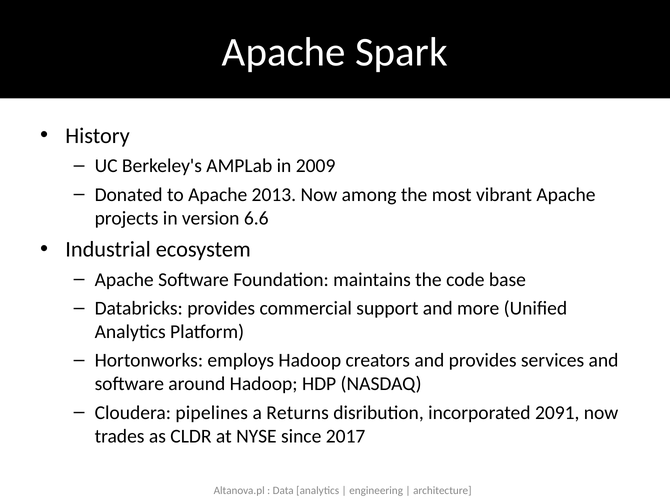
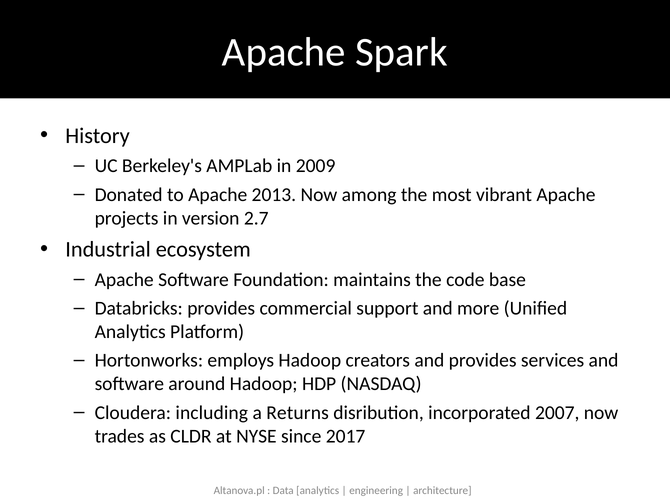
6.6: 6.6 -> 2.7 (256, 218)
pipelines: pipelines -> including (212, 412)
2091: 2091 -> 2007 (557, 412)
